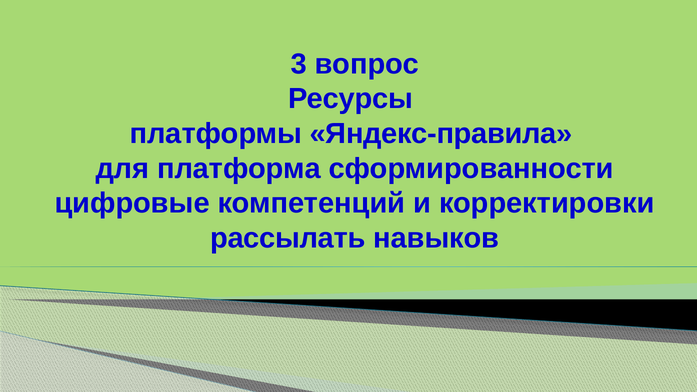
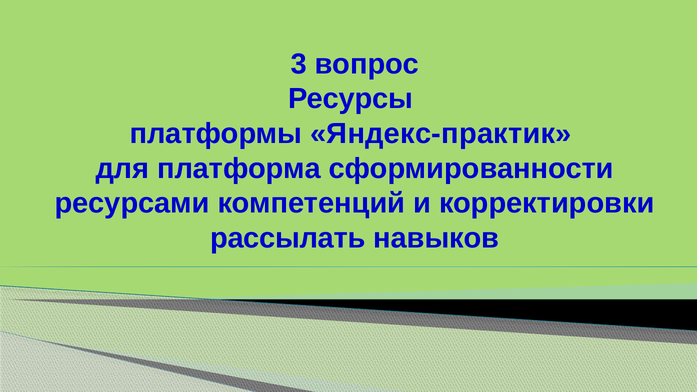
Яндекс-правила: Яндекс-правила -> Яндекс-практик (441, 134)
цифровые: цифровые -> ресурсами (132, 203)
